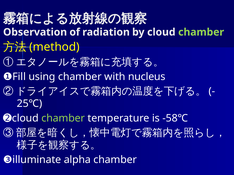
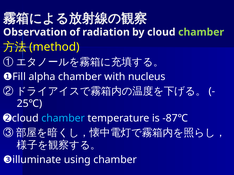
using: using -> alpha (42, 77)
chamber colour: light green -> light blue (63, 118)
-58℃: -58℃ -> -87℃ (175, 118)
alpha: alpha -> using (77, 160)
